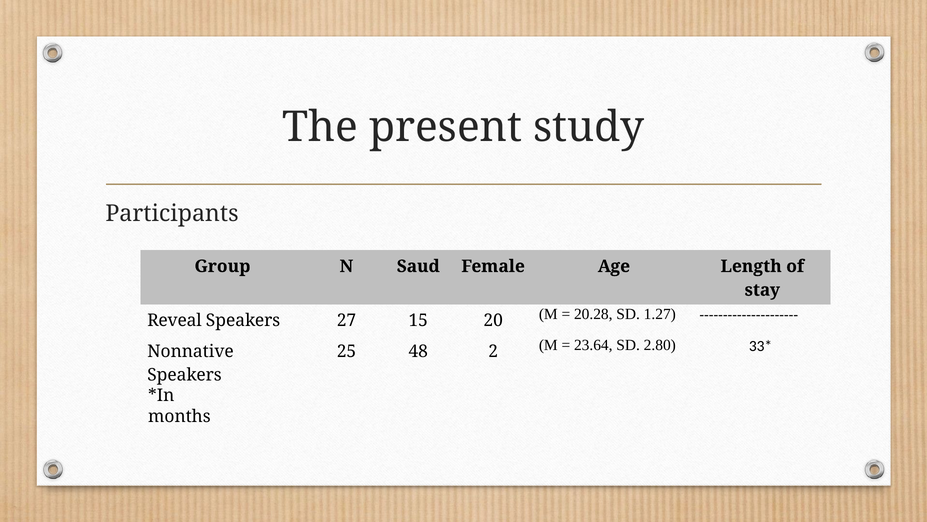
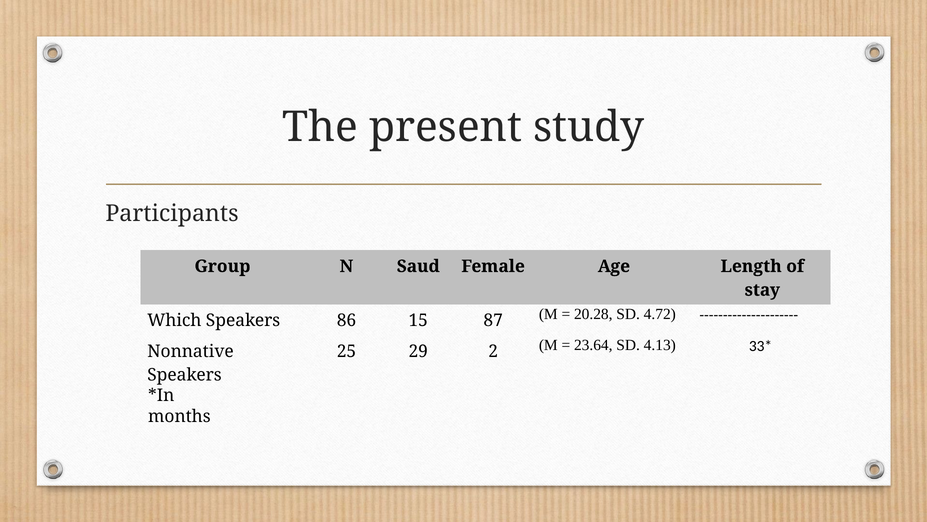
1.27: 1.27 -> 4.72 (660, 314)
Reveal: Reveal -> Which (174, 320)
27: 27 -> 86 (346, 320)
20: 20 -> 87 (493, 320)
2.80: 2.80 -> 4.13 (660, 345)
48: 48 -> 29 (418, 351)
